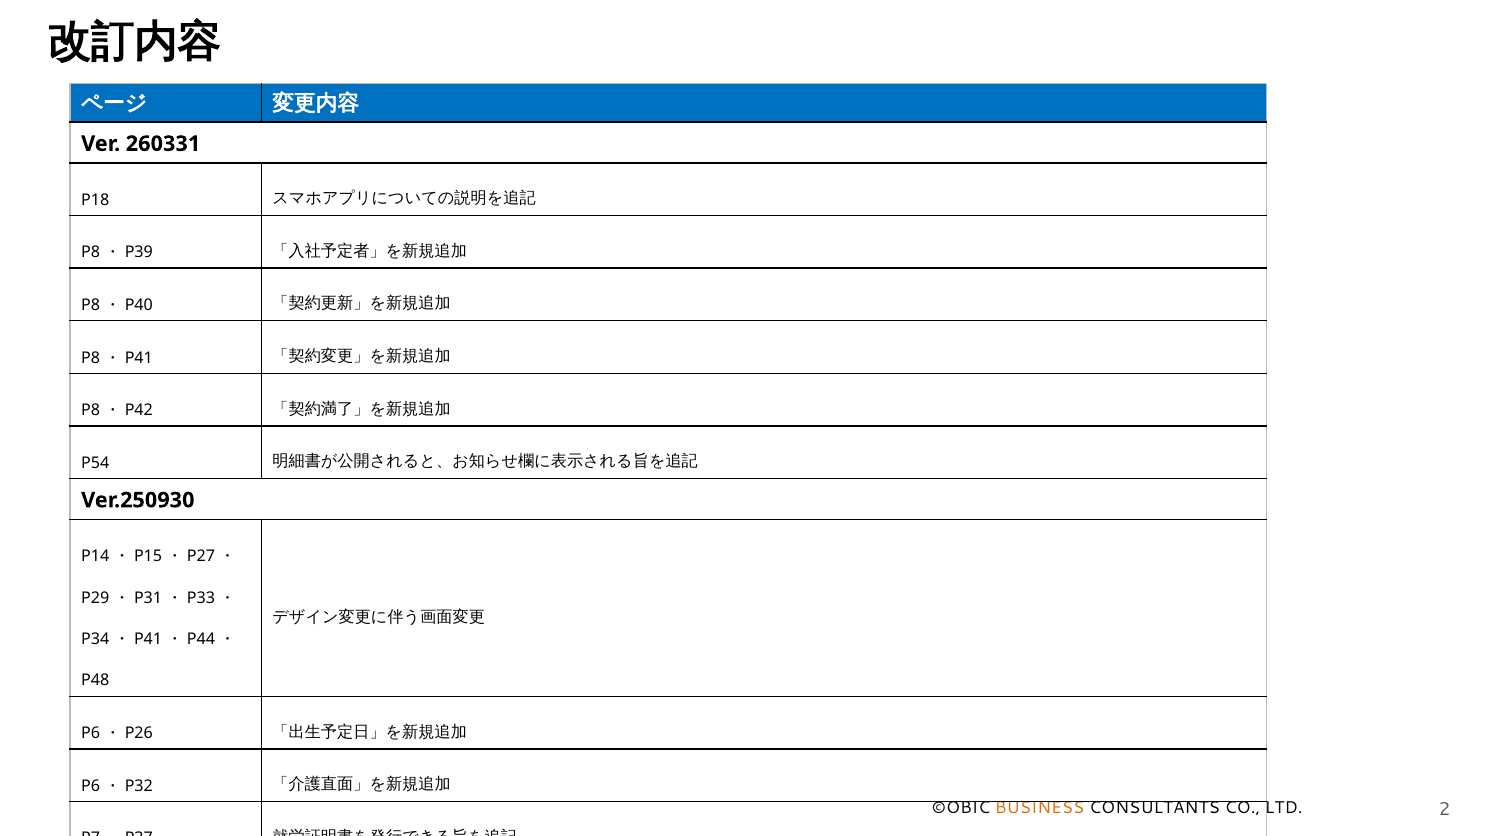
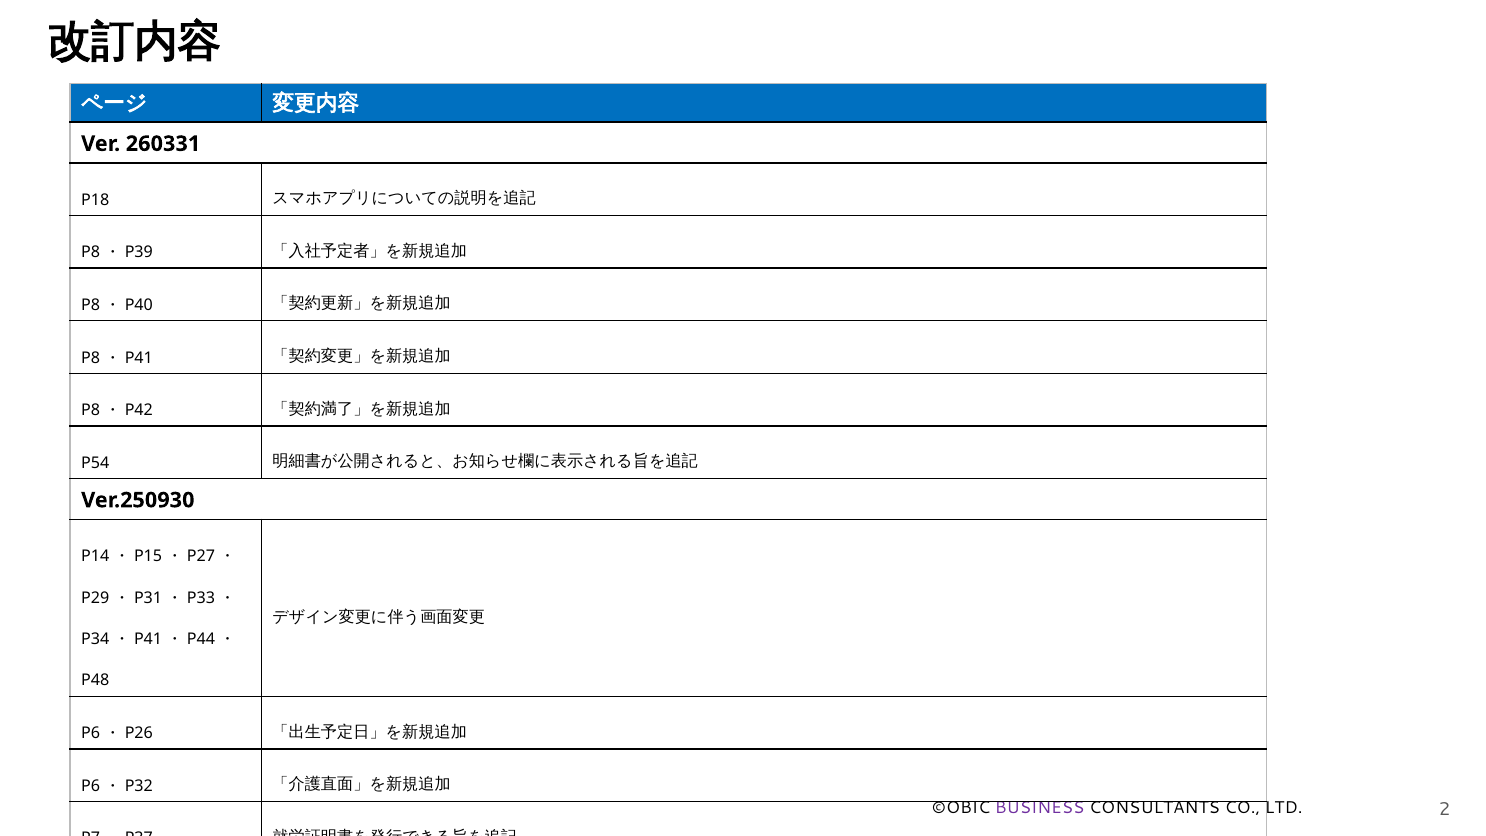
BUSINESS colour: orange -> purple (1040, 808)
